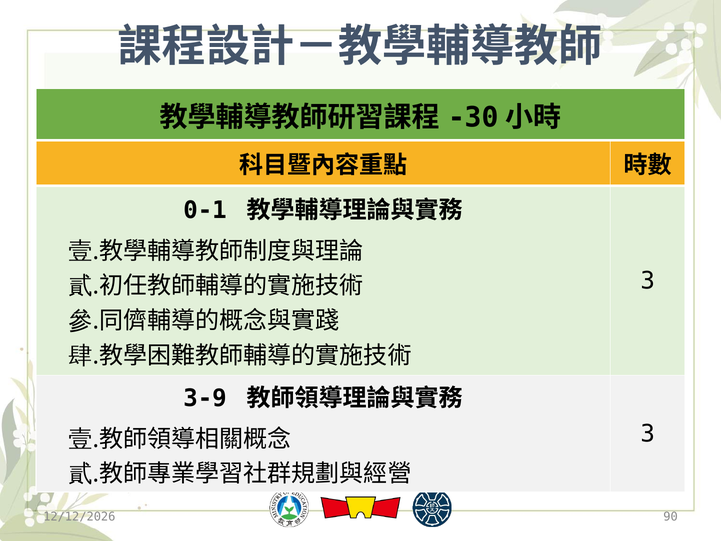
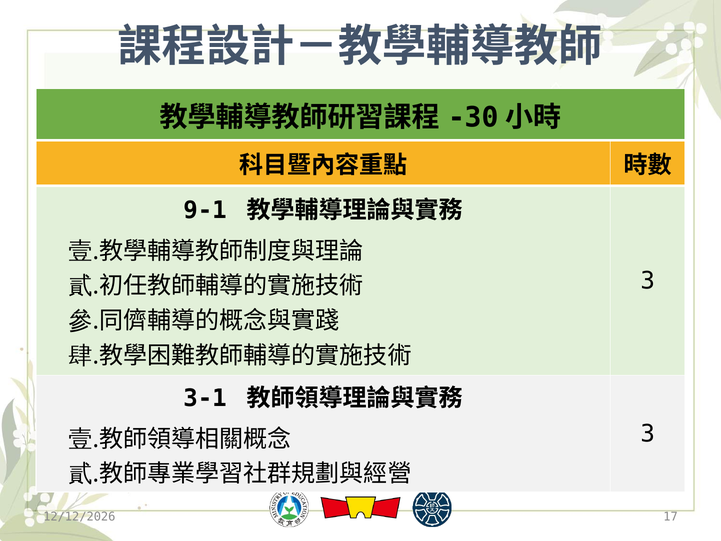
0-1: 0-1 -> 9-1 (205, 210)
3-9: 3-9 -> 3-1 (205, 398)
90: 90 -> 17 (671, 516)
